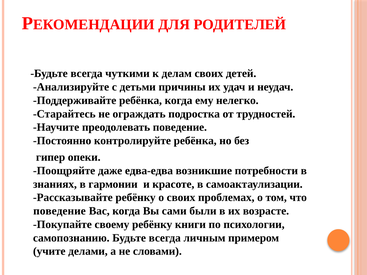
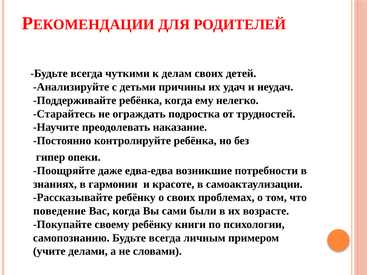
преодолевать поведение: поведение -> наказание (180, 127)
